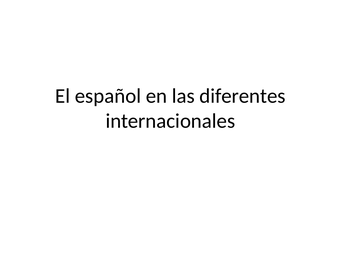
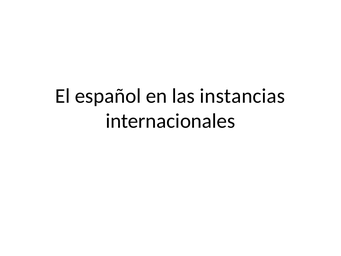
diferentes: diferentes -> instancias (242, 96)
